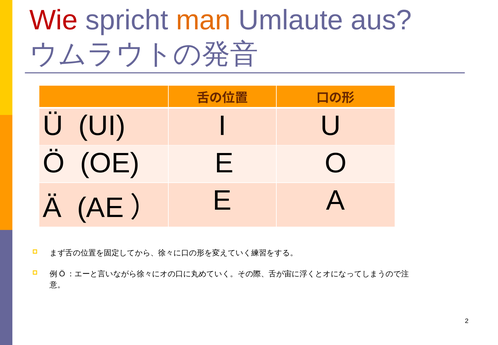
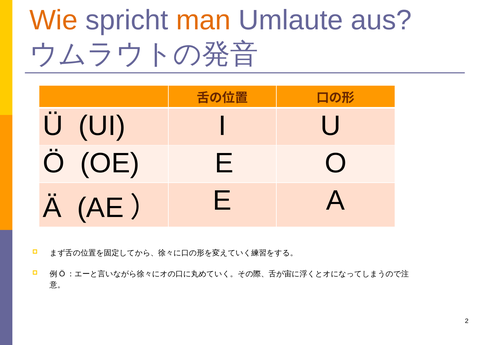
Wie colour: red -> orange (54, 20)
